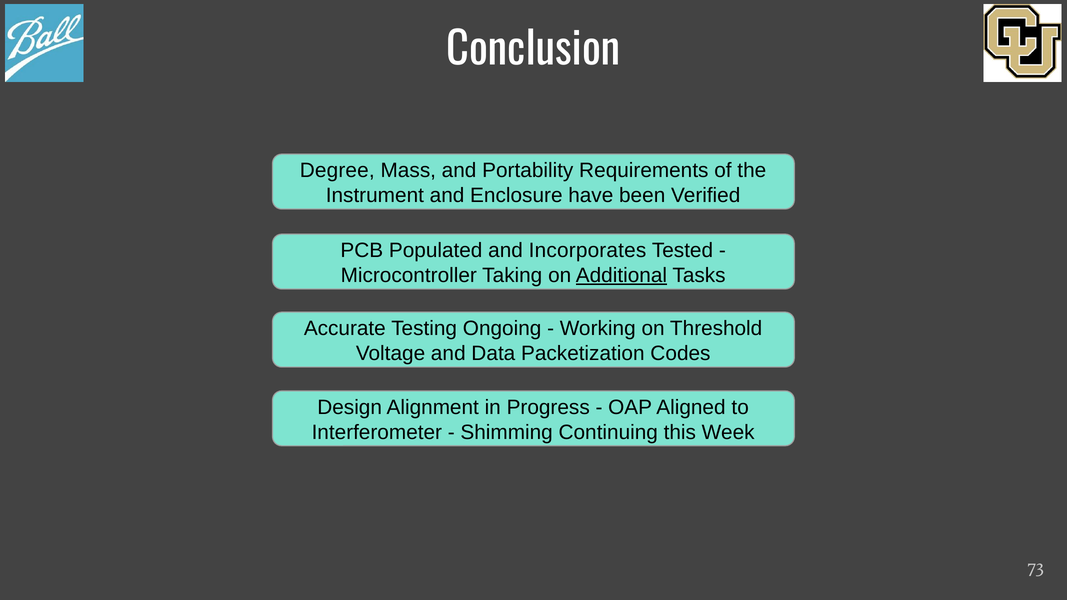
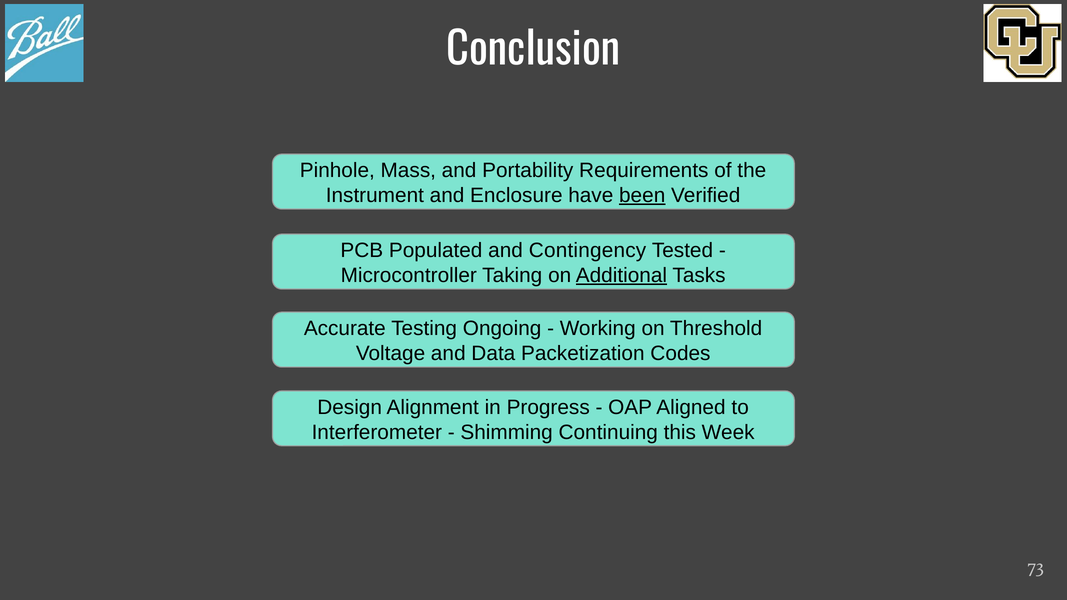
Degree: Degree -> Pinhole (337, 171)
been underline: none -> present (642, 196)
Incorporates: Incorporates -> Contingency (588, 251)
